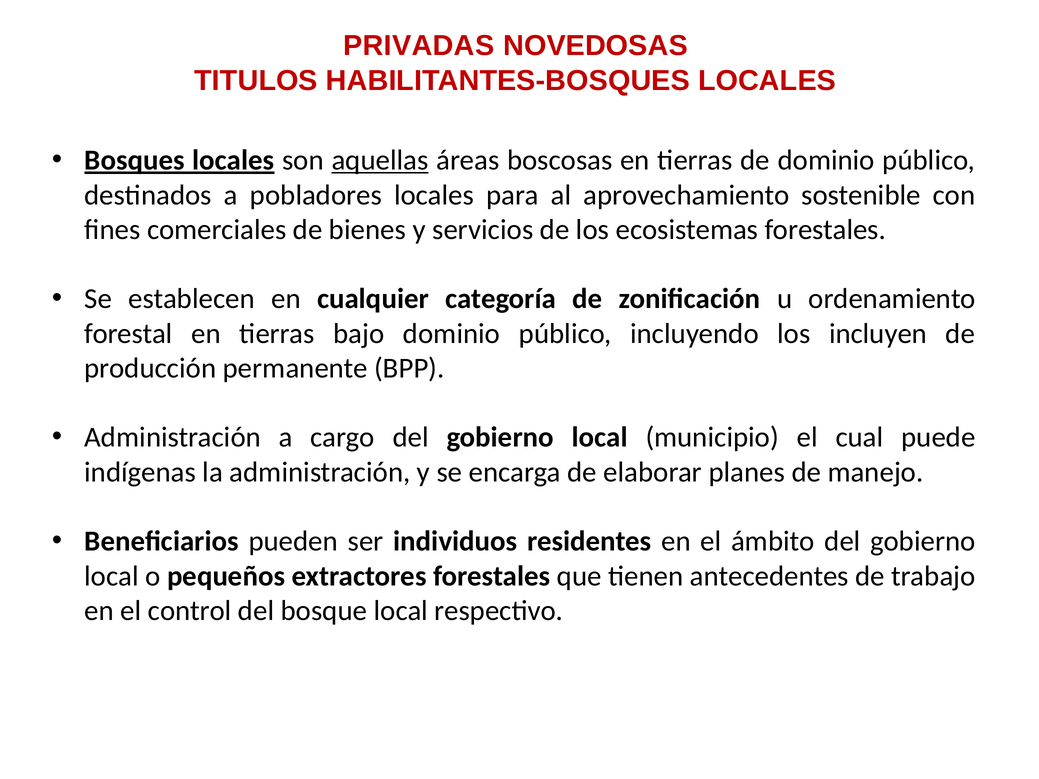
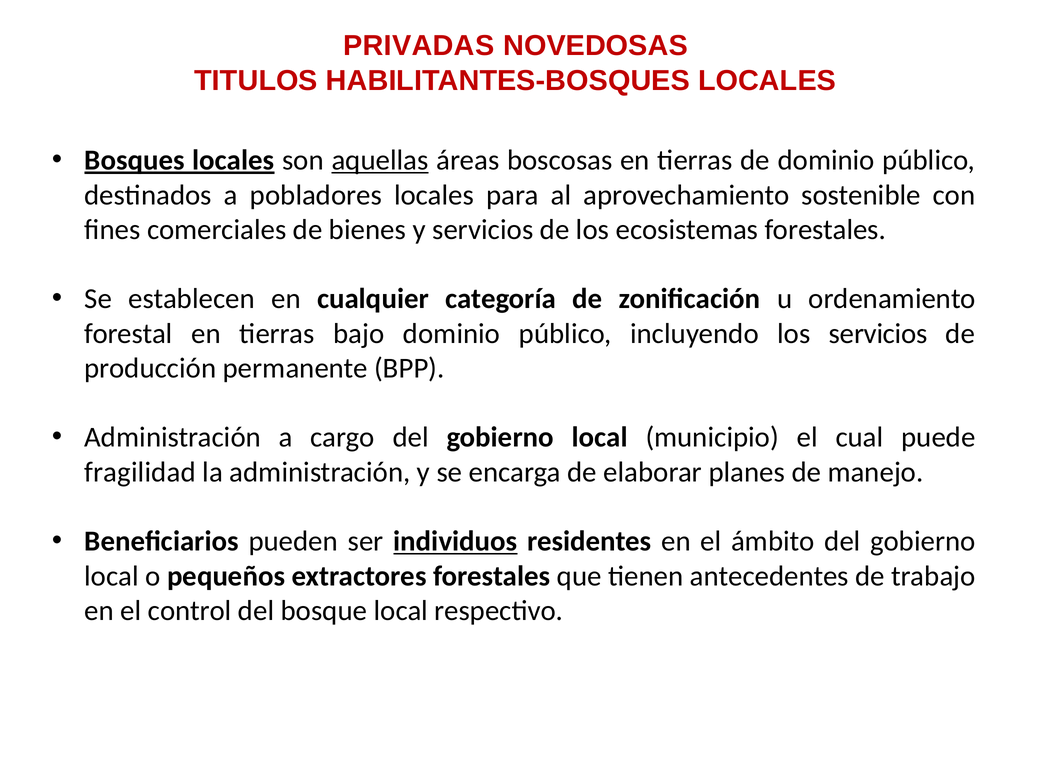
los incluyen: incluyen -> servicios (878, 334)
indígenas: indígenas -> fragilidad (140, 472)
individuos underline: none -> present (455, 542)
